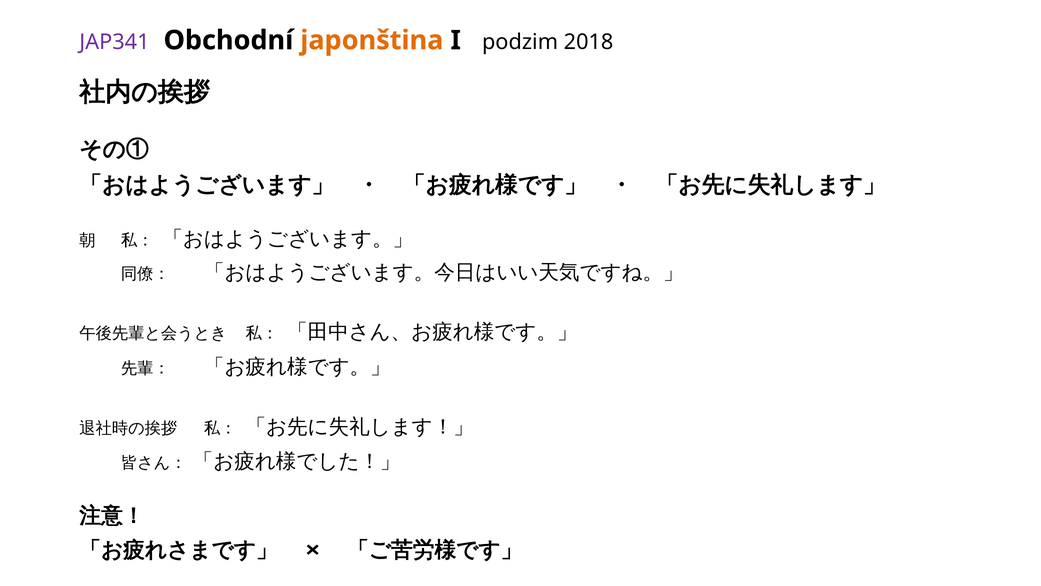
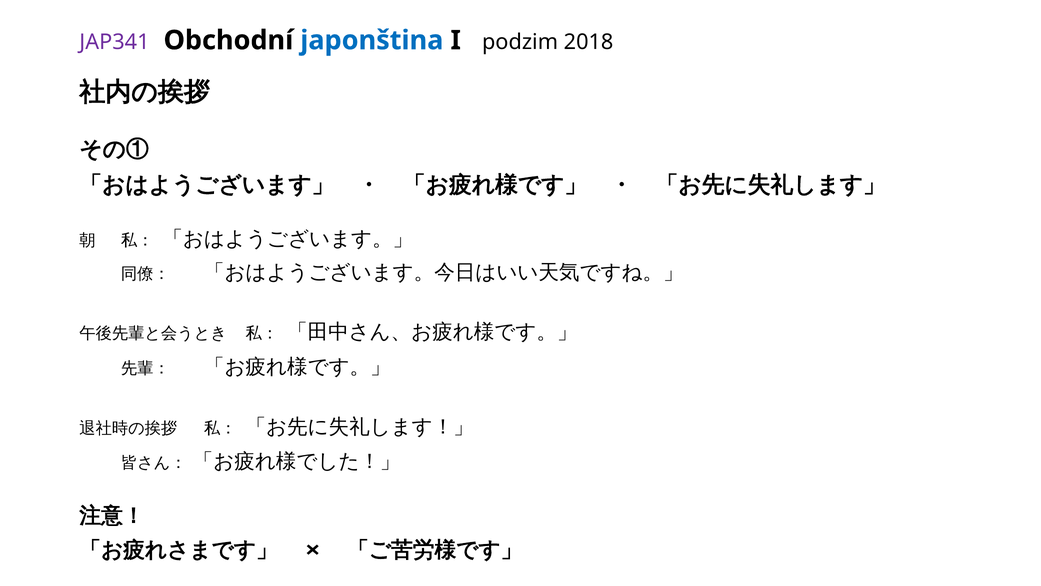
japonština colour: orange -> blue (372, 40)
